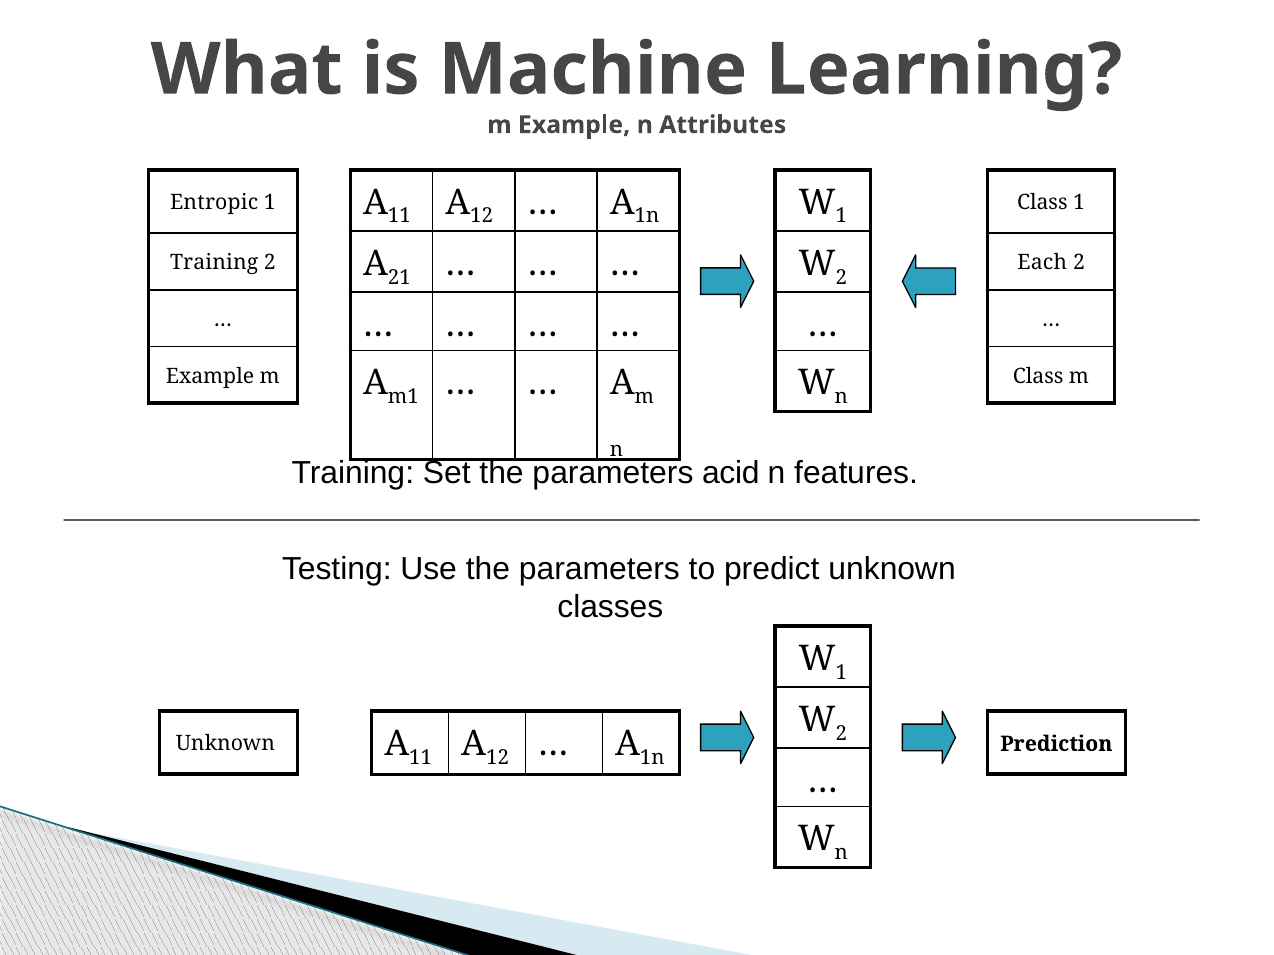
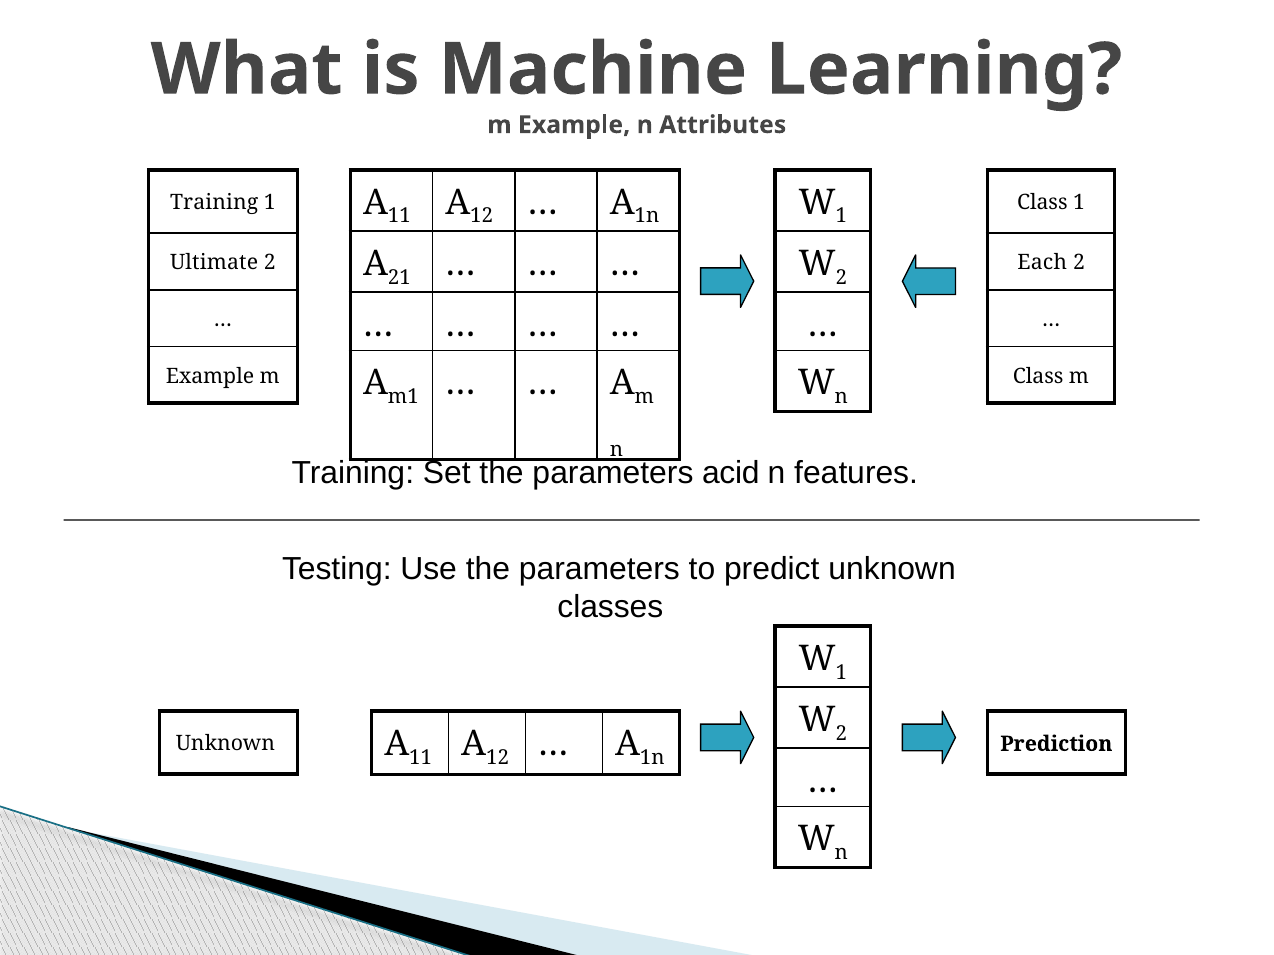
Entropic: Entropic -> Training (214, 203)
Training: Training -> Ultimate (214, 263)
